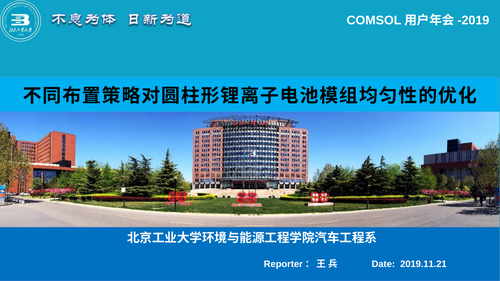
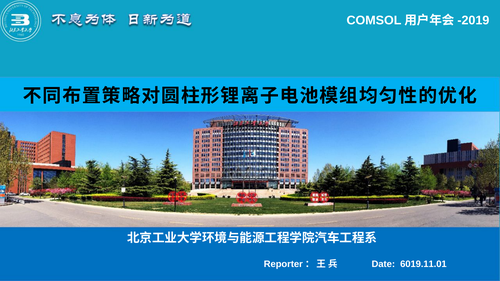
2019.11.21: 2019.11.21 -> 6019.11.01 (423, 264)
